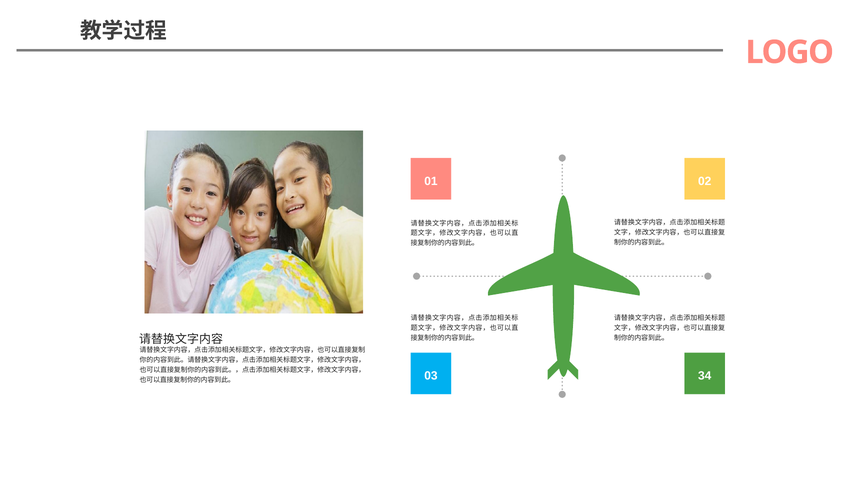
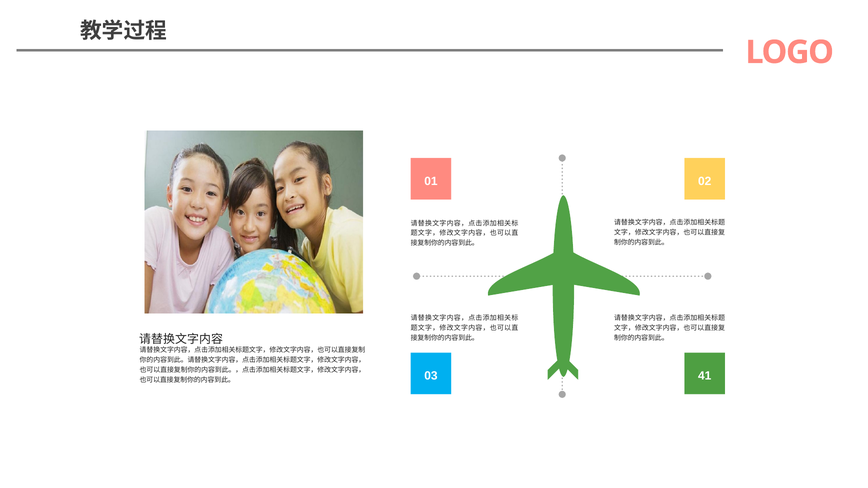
34: 34 -> 41 (705, 376)
